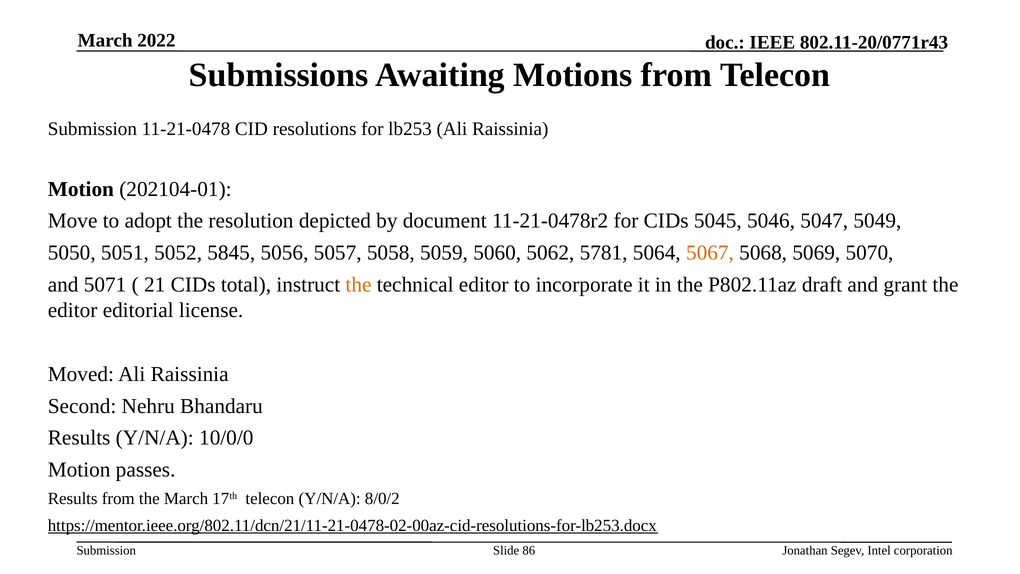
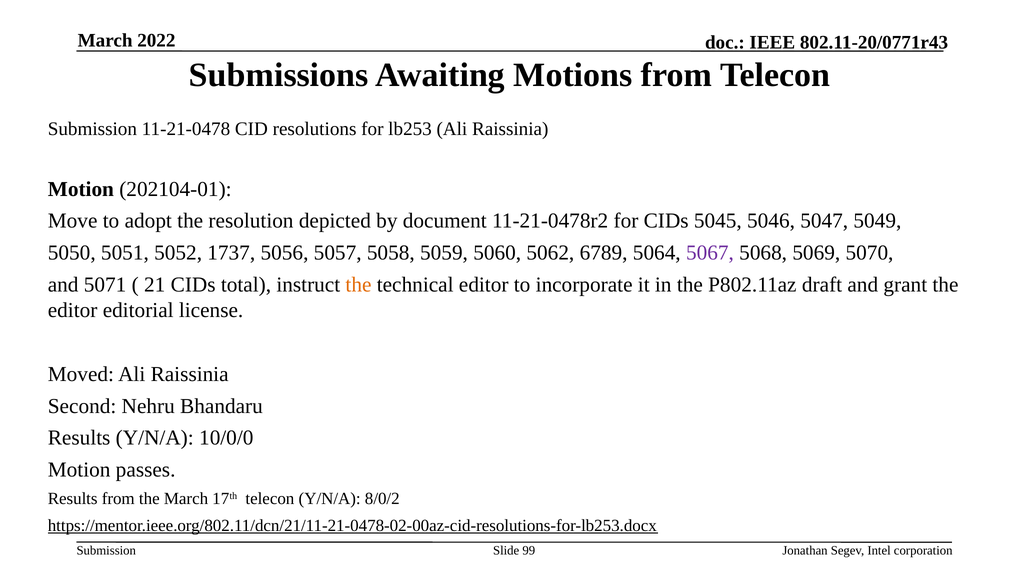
5845: 5845 -> 1737 (231, 253)
5781: 5781 -> 6789 (604, 253)
5067 colour: orange -> purple (710, 253)
86: 86 -> 99 (529, 550)
